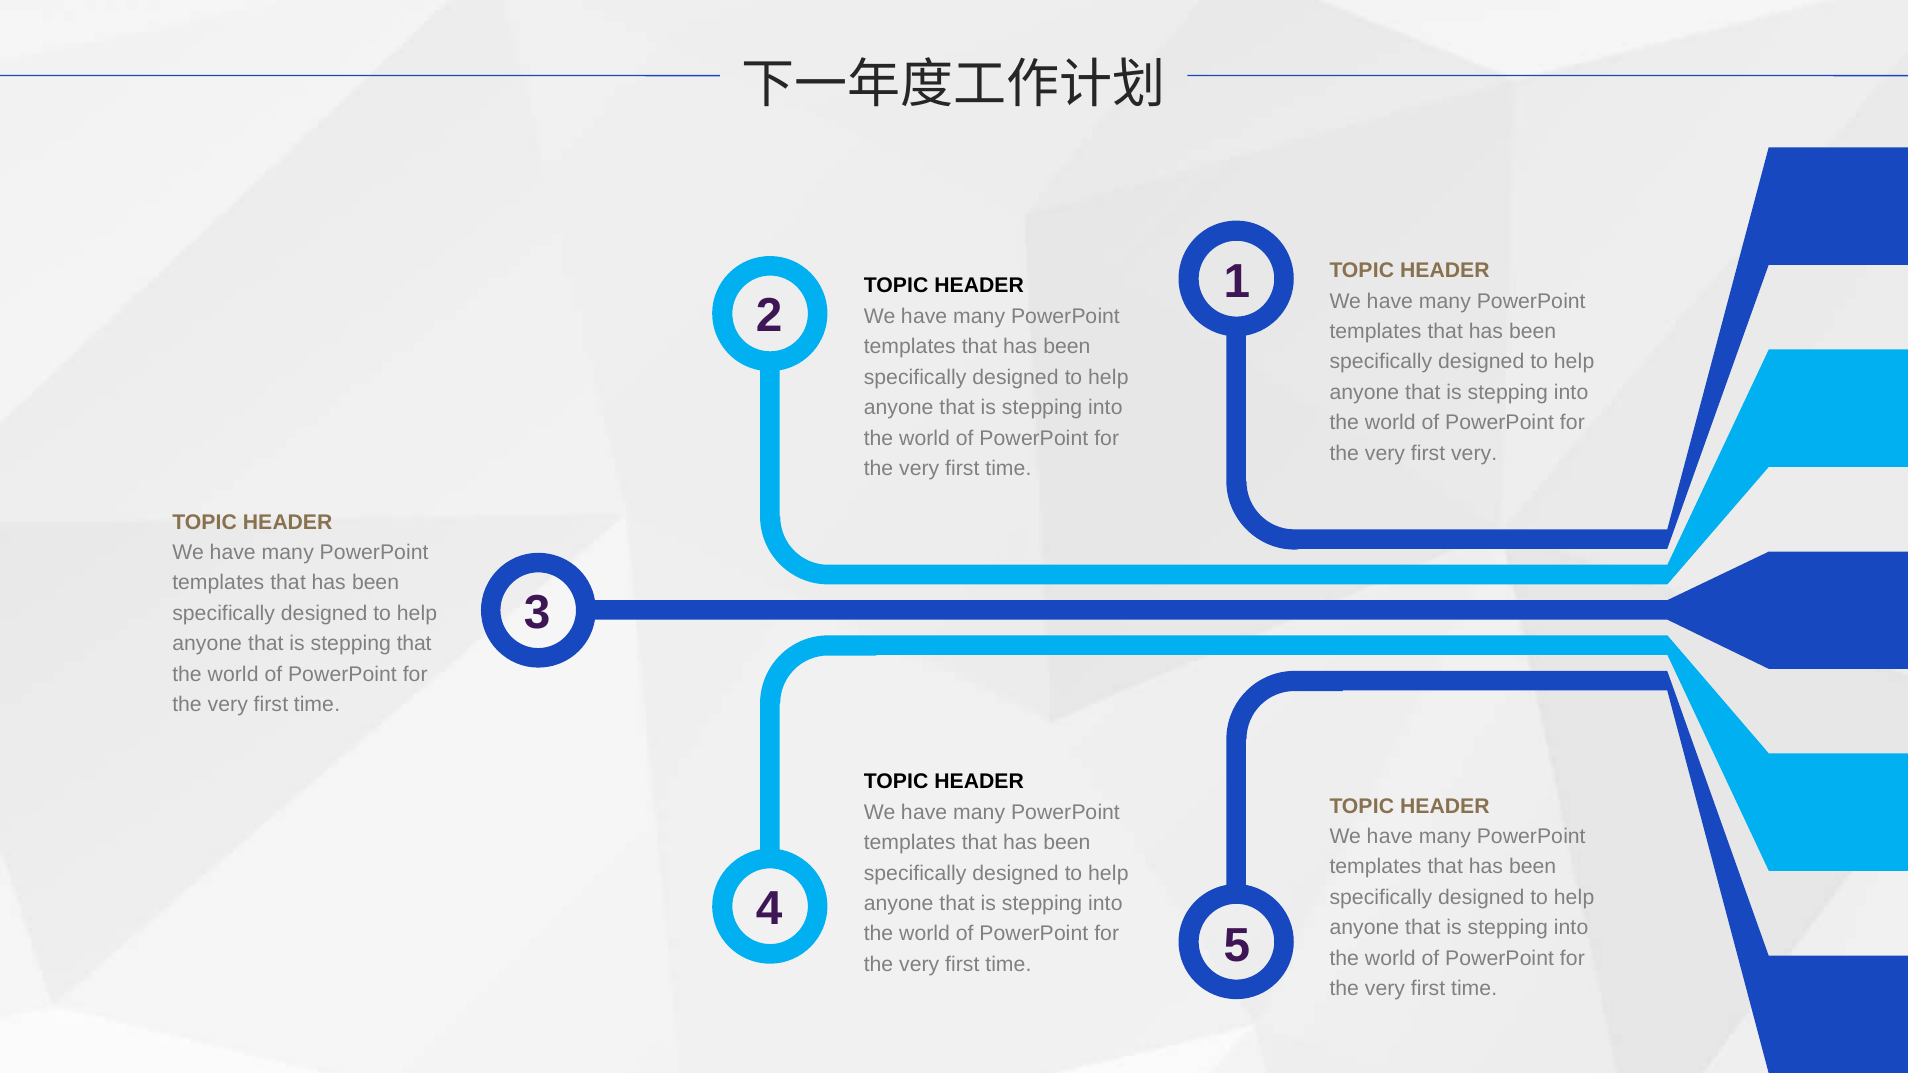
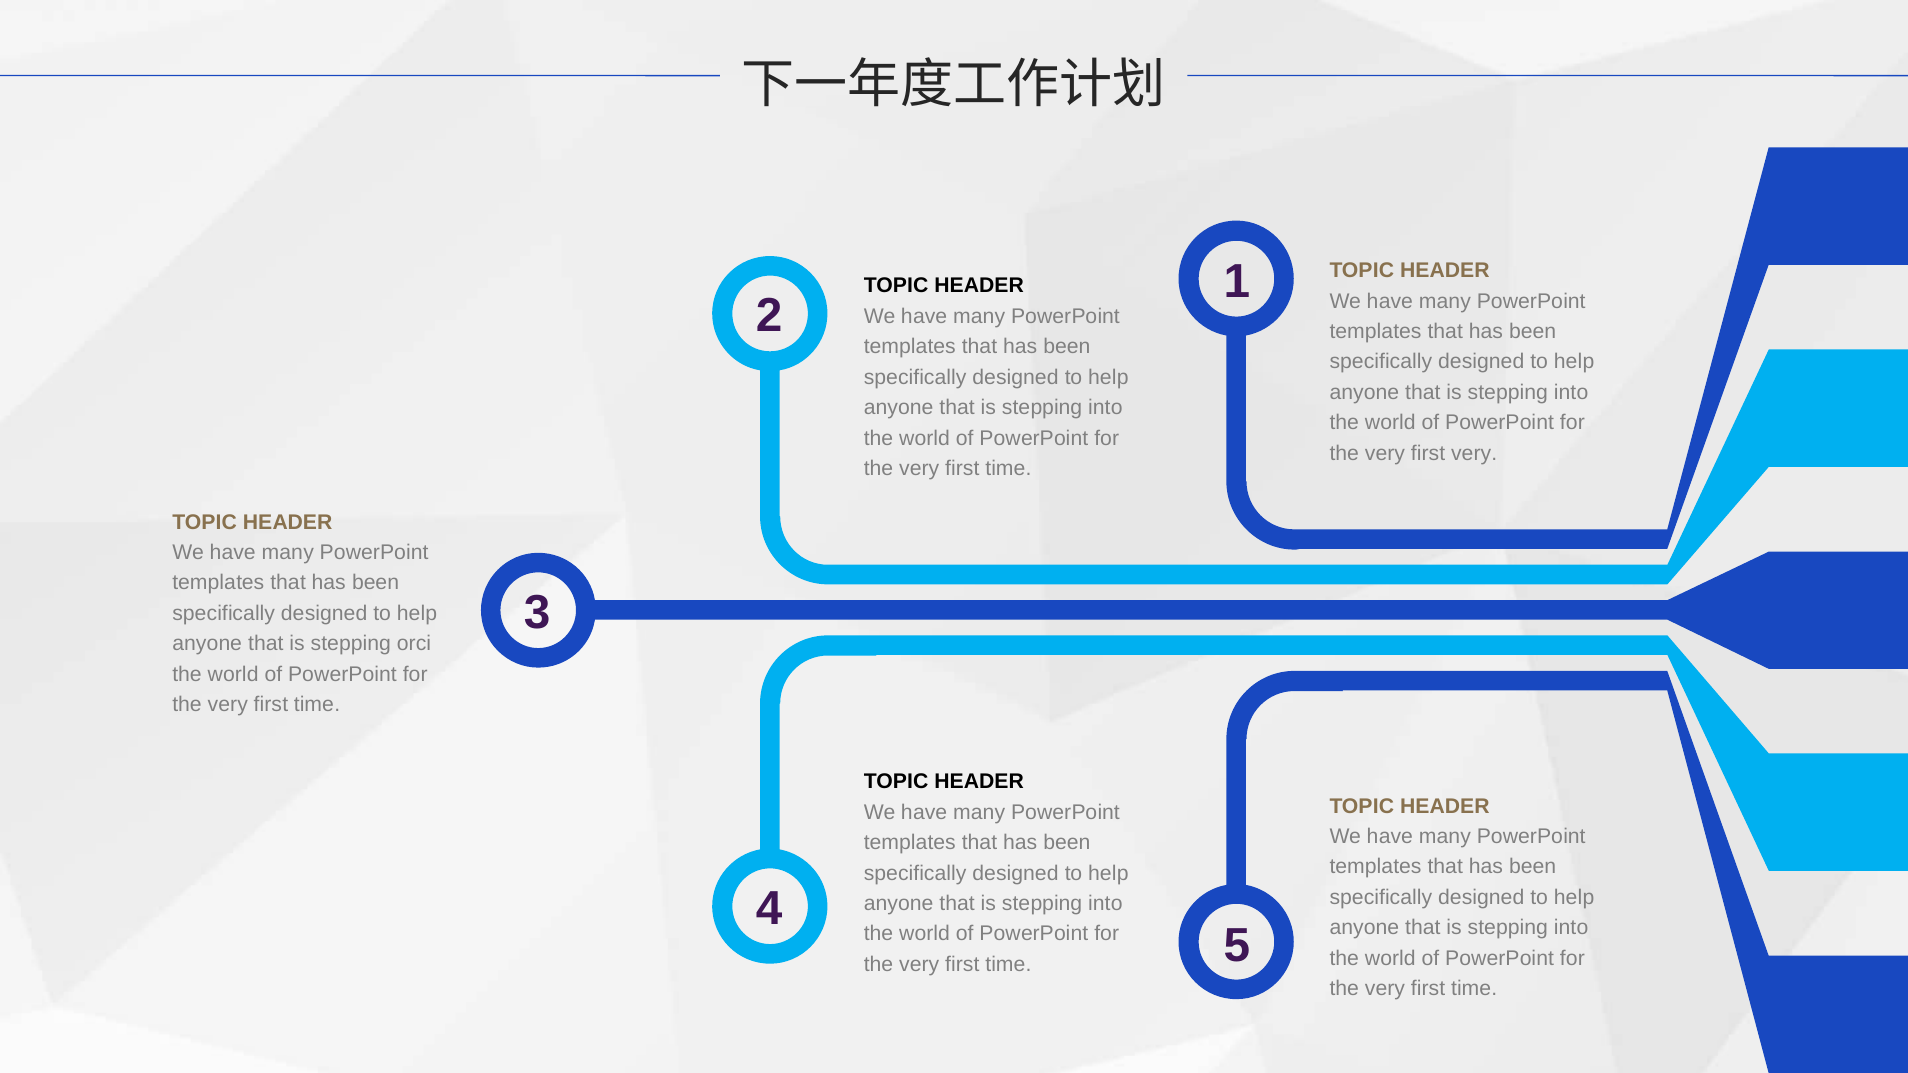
stepping that: that -> orci (414, 644)
